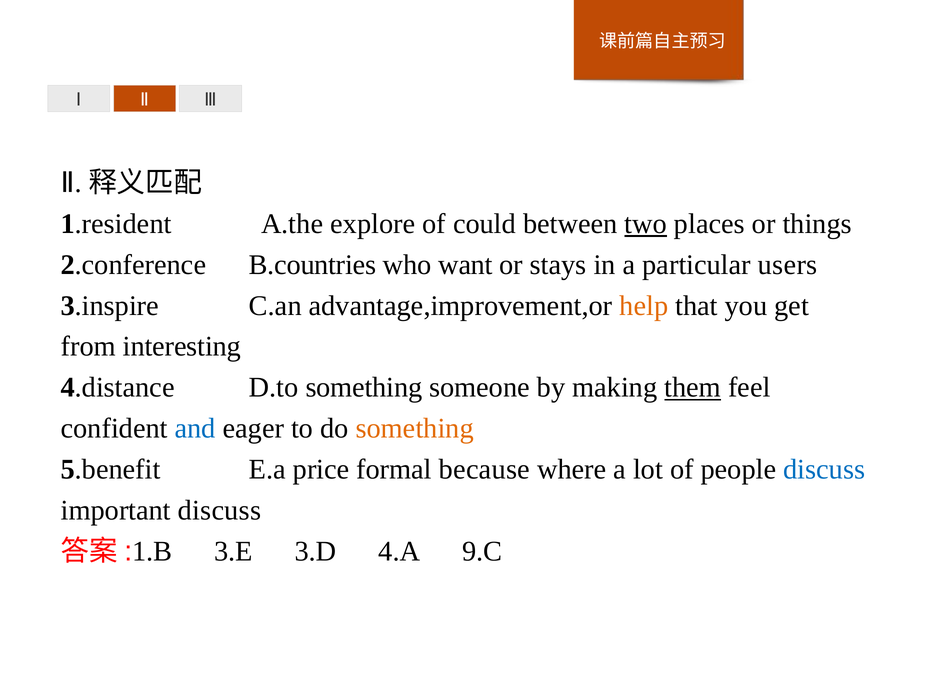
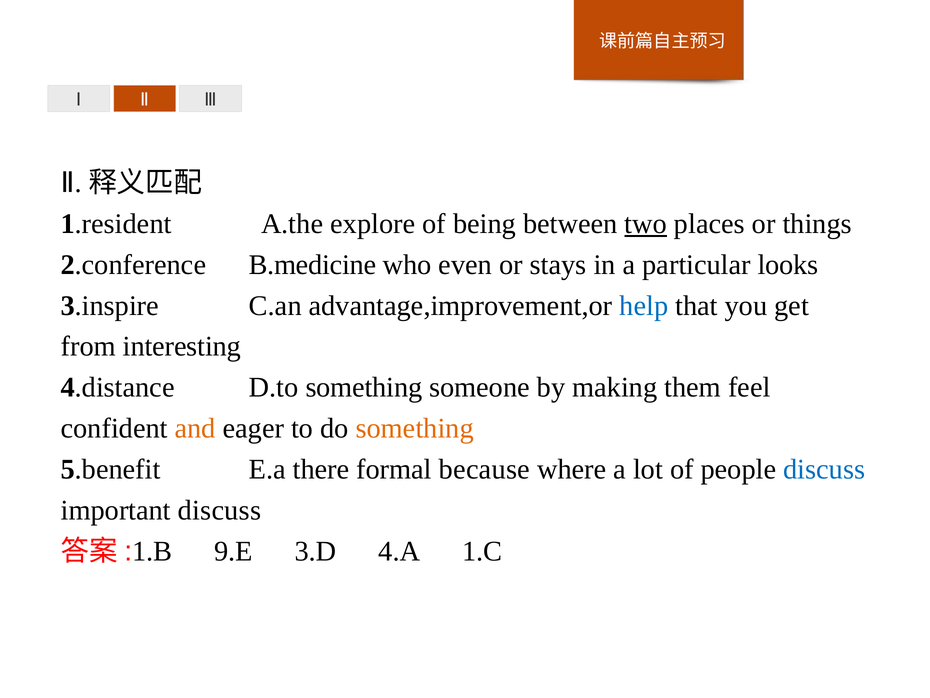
could: could -> being (485, 224)
B.countries: B.countries -> B.medicine (312, 265)
want: want -> even (465, 265)
users: users -> looks (788, 265)
help colour: orange -> blue (644, 305)
them underline: present -> none (693, 387)
and colour: blue -> orange (195, 428)
price: price -> there (321, 469)
3.E: 3.E -> 9.E (233, 551)
9.C: 9.C -> 1.C (482, 551)
